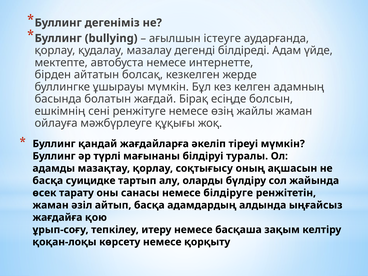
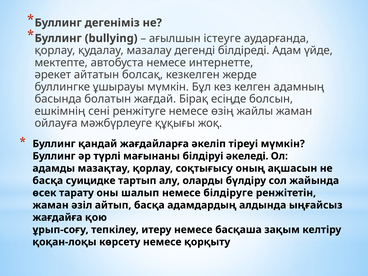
бірден: бірден -> әрекет (53, 75)
туралы: туралы -> әкеледі (247, 156)
санасы: санасы -> шалып (140, 193)
